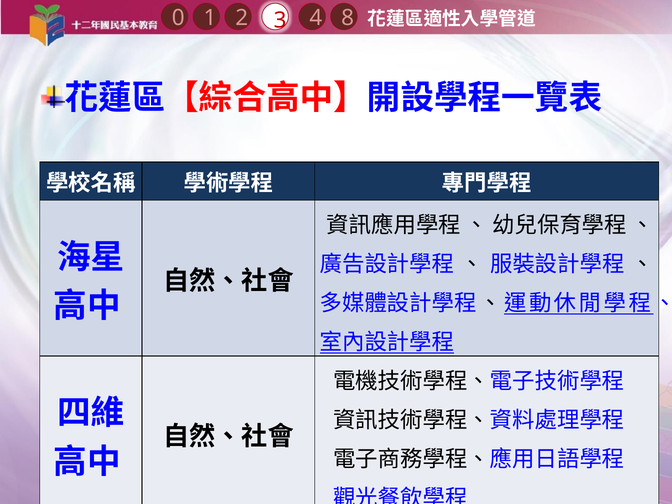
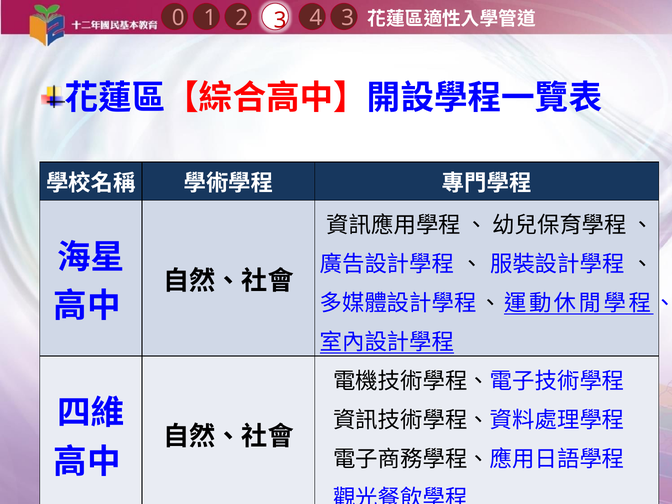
4 8: 8 -> 3 (348, 18)
